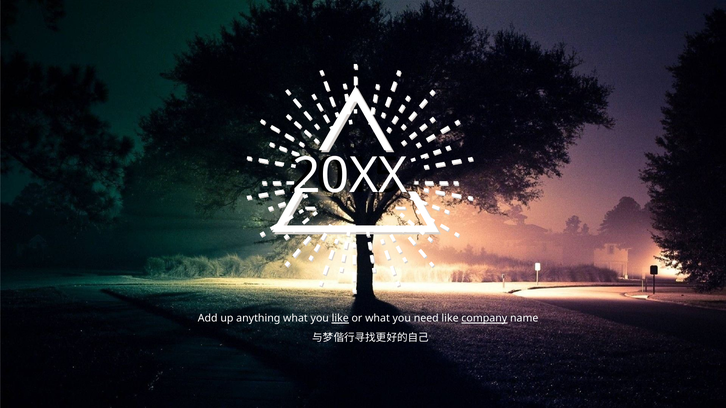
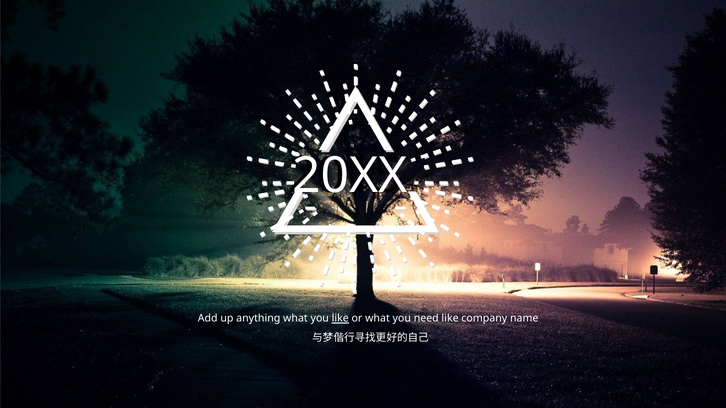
company underline: present -> none (484, 319)
